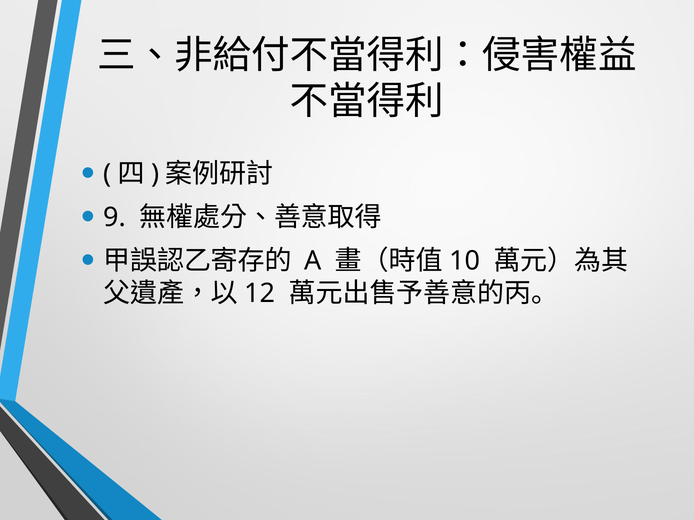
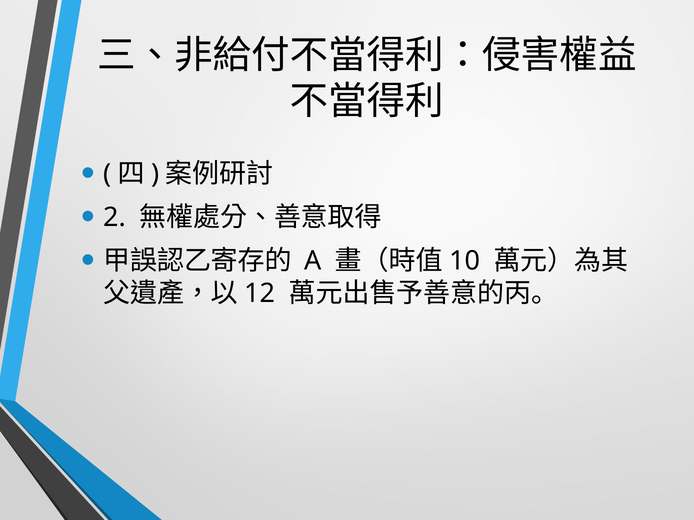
9: 9 -> 2 (114, 218)
